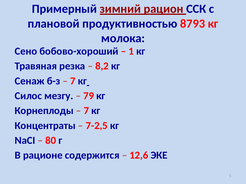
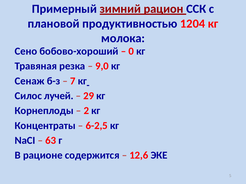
8793: 8793 -> 1204 (193, 24)
1: 1 -> 0 (131, 51)
8,2: 8,2 -> 9,0 (102, 66)
мезгу: мезгу -> лучей (59, 96)
79: 79 -> 29 (89, 96)
7: 7 -> 2 (86, 111)
7-2,5: 7-2,5 -> 6-2,5 (97, 126)
80: 80 -> 63 (51, 141)
